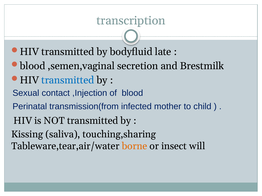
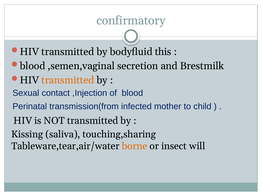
transcription: transcription -> confirmatory (131, 21)
late: late -> this (163, 52)
transmitted colour: blue -> orange (68, 80)
